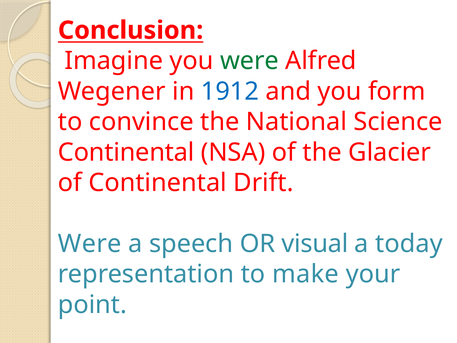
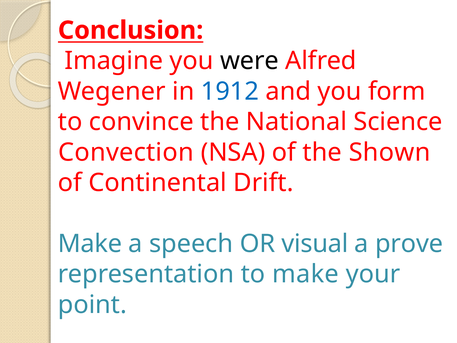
were colour: green -> black (249, 61)
Continental: Continental -> Convection (126, 152)
Glacier: Glacier -> Shown (390, 152)
Were: Were -> Make (90, 244)
today: today -> prove (409, 244)
